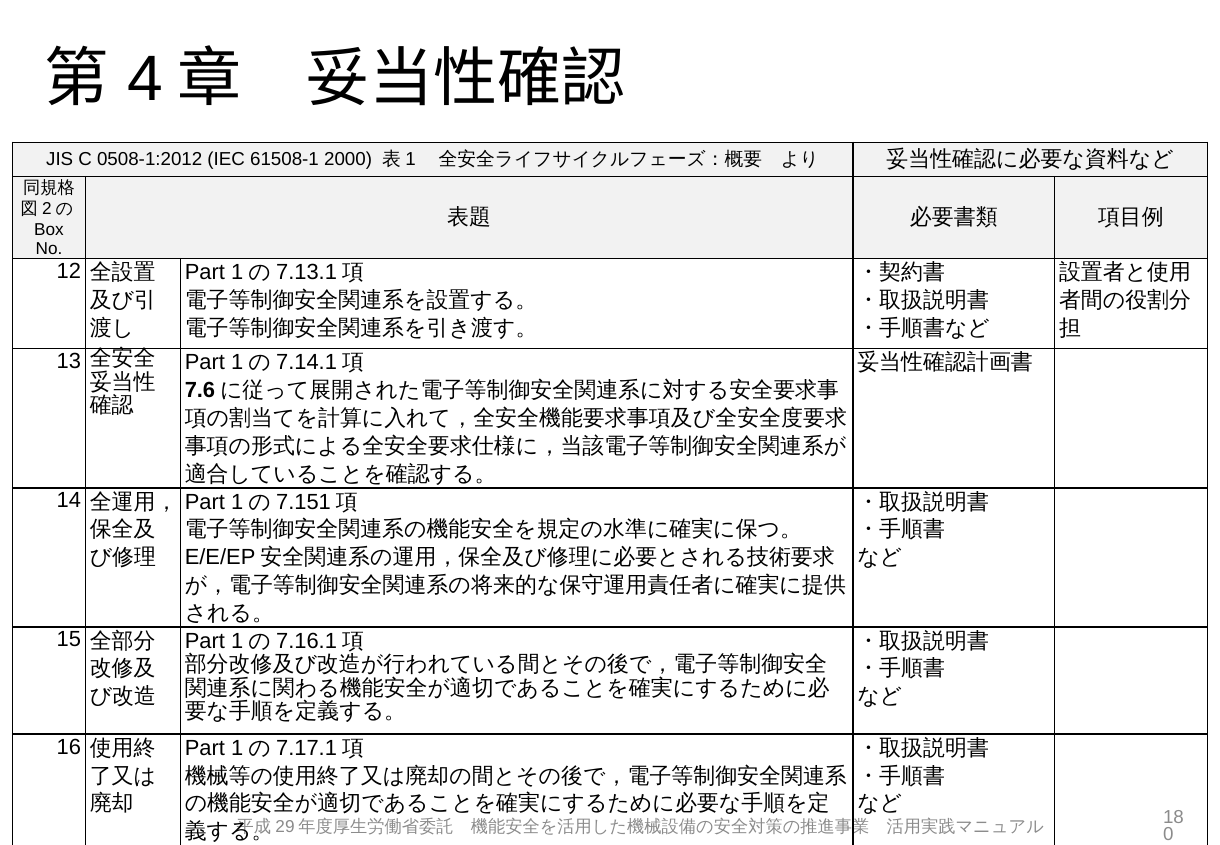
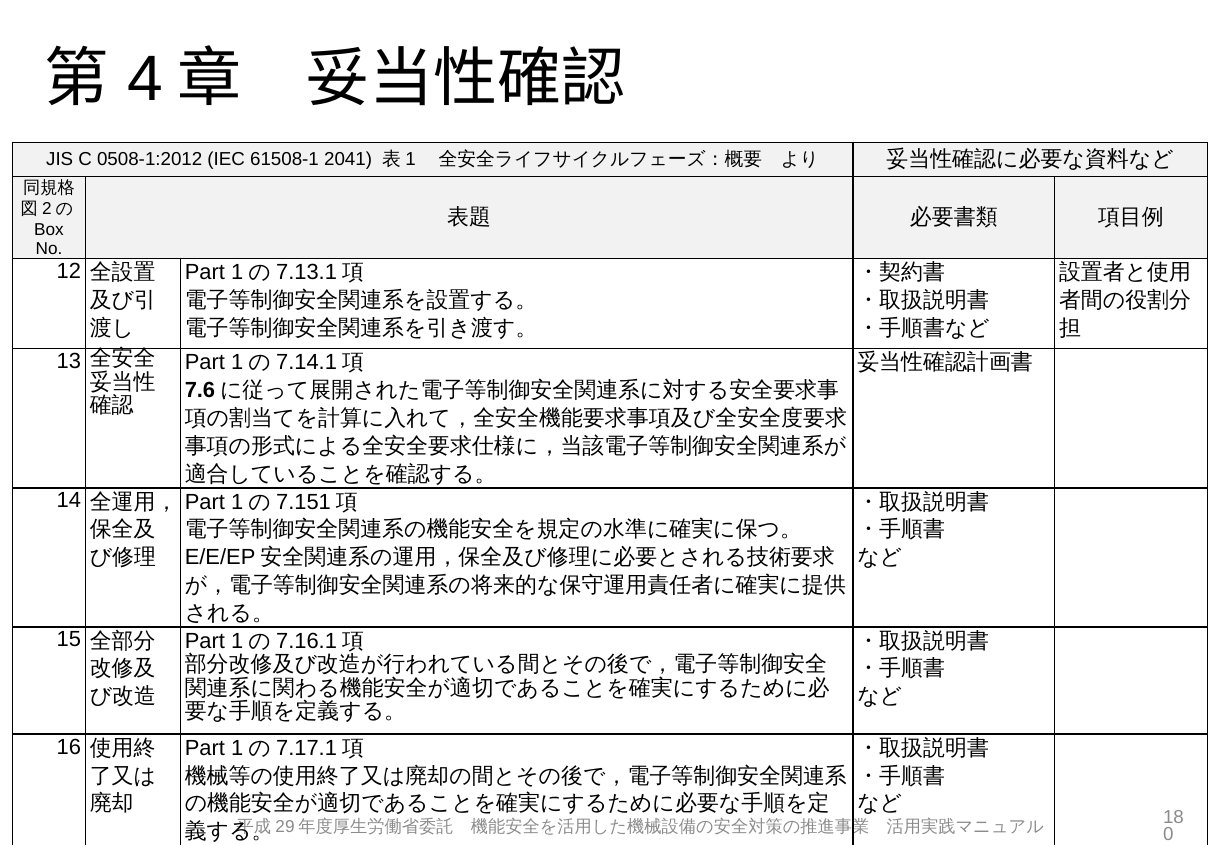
2000: 2000 -> 2041 (348, 159)
